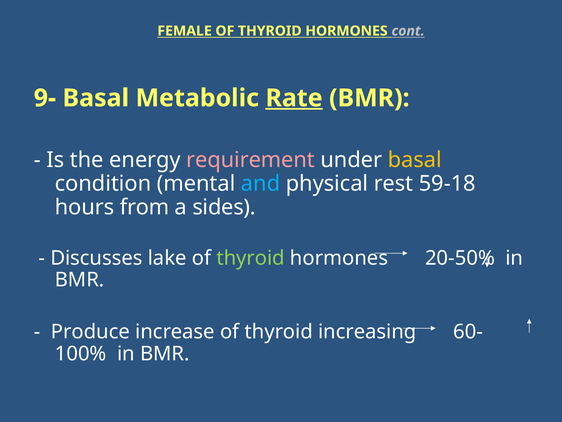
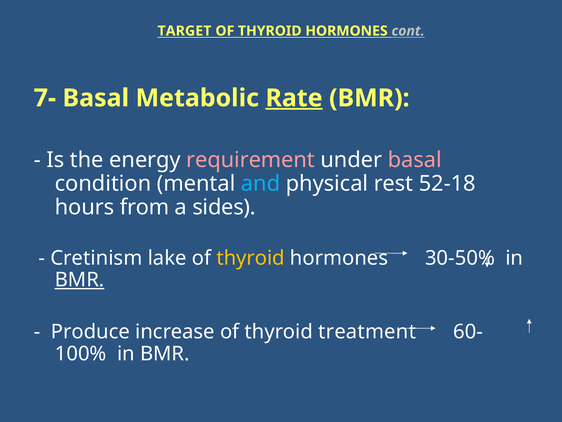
FEMALE: FEMALE -> TARGET (184, 31)
9-: 9- -> 7- (45, 98)
basal colour: yellow -> pink (415, 160)
59-18: 59-18 -> 52-18 (447, 183)
Discusses: Discusses -> Cretinism (96, 258)
thyroid colour: light green -> yellow (251, 258)
20-50%: 20-50% -> 30-50% (460, 258)
BMR underline: none -> present (80, 280)
increasing: increasing -> treatment (367, 331)
